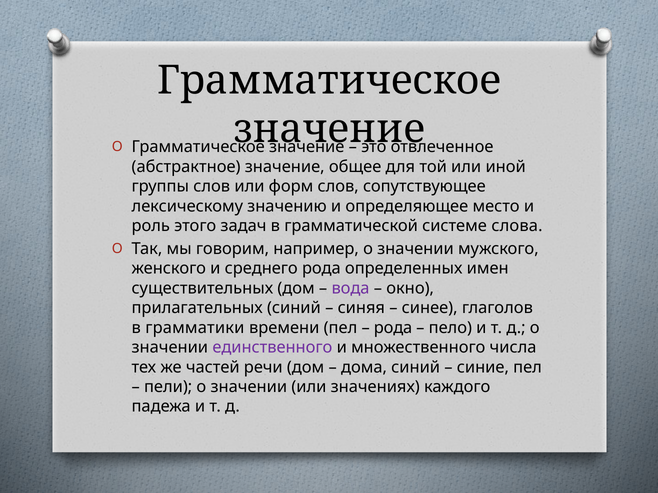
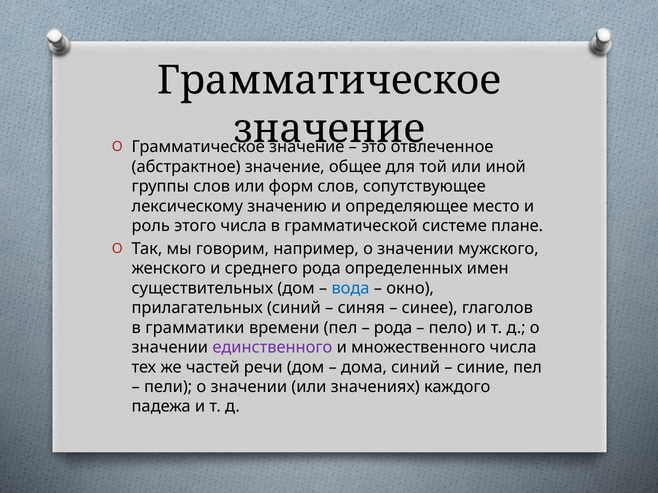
этого задач: задач -> числа (244, 226)
слова: слова -> плане (517, 226)
вода colour: purple -> blue (351, 289)
